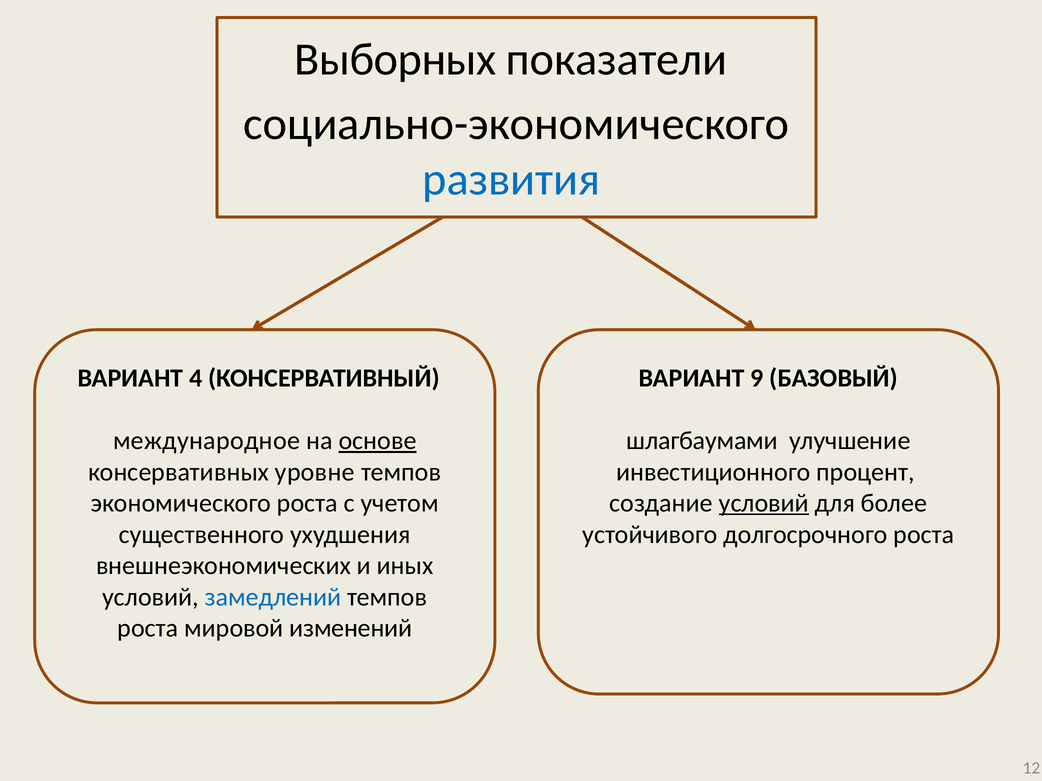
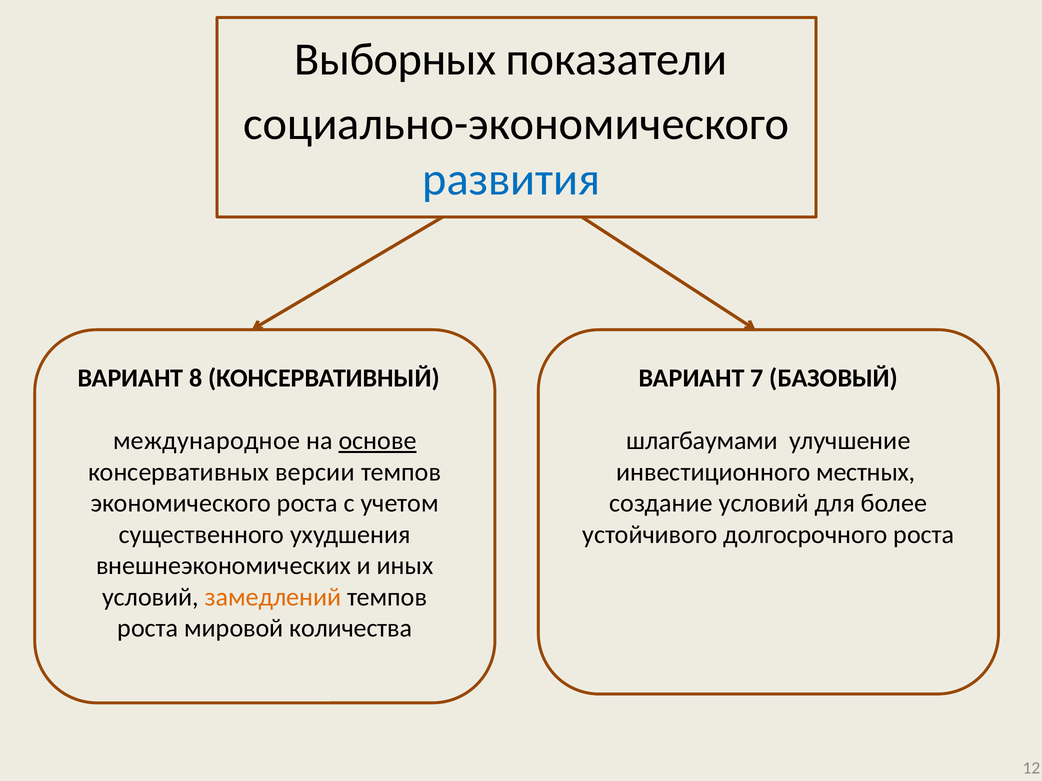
4: 4 -> 8 (196, 379)
9: 9 -> 7 (757, 379)
уровне: уровне -> версии (315, 472)
процент: процент -> местных (866, 472)
условий underline: present -> none (764, 504)
замедлений colour: blue -> orange (273, 597)
изменений: изменений -> количества (351, 629)
